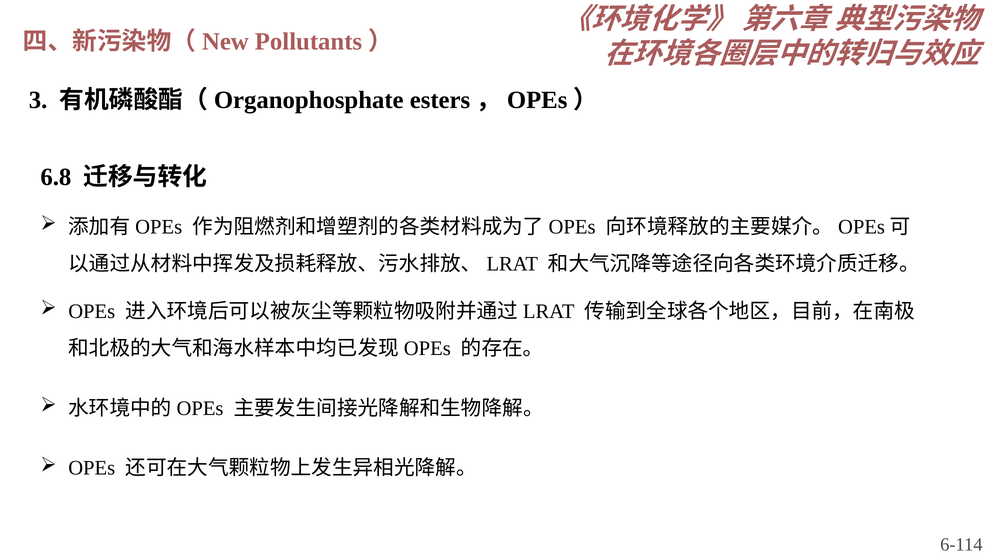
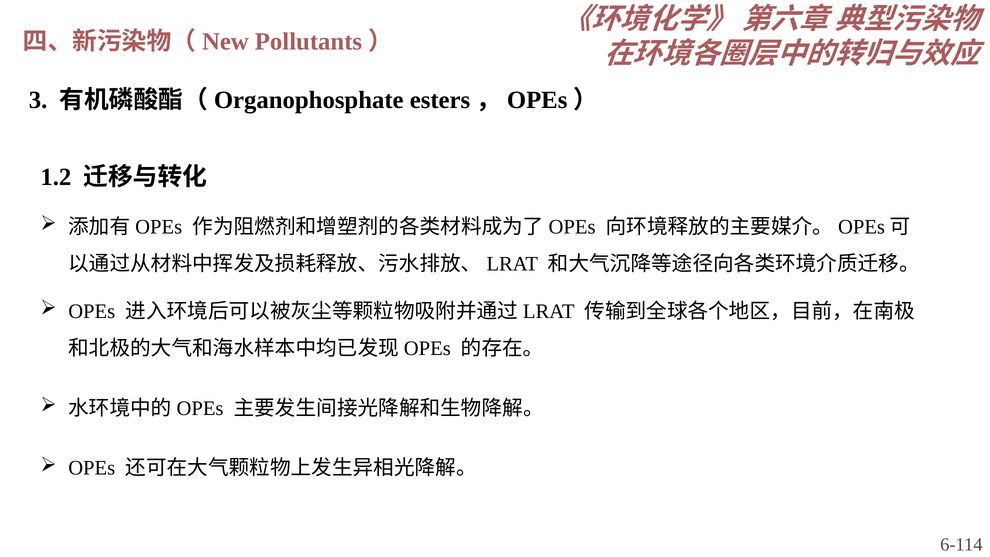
6.8: 6.8 -> 1.2 (56, 177)
